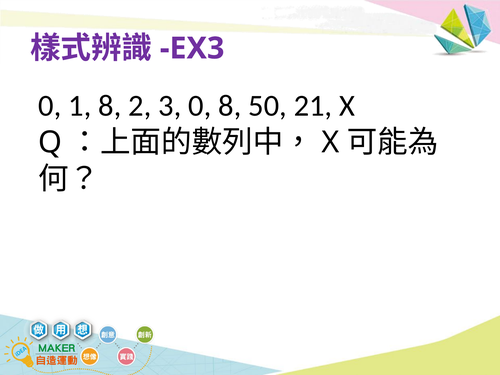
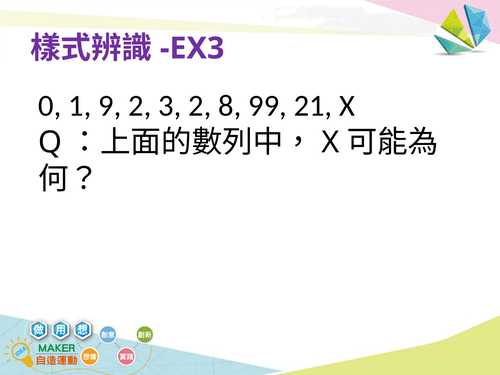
1 8: 8 -> 9 (110, 106)
3 0: 0 -> 2 (200, 106)
50: 50 -> 99 (267, 106)
